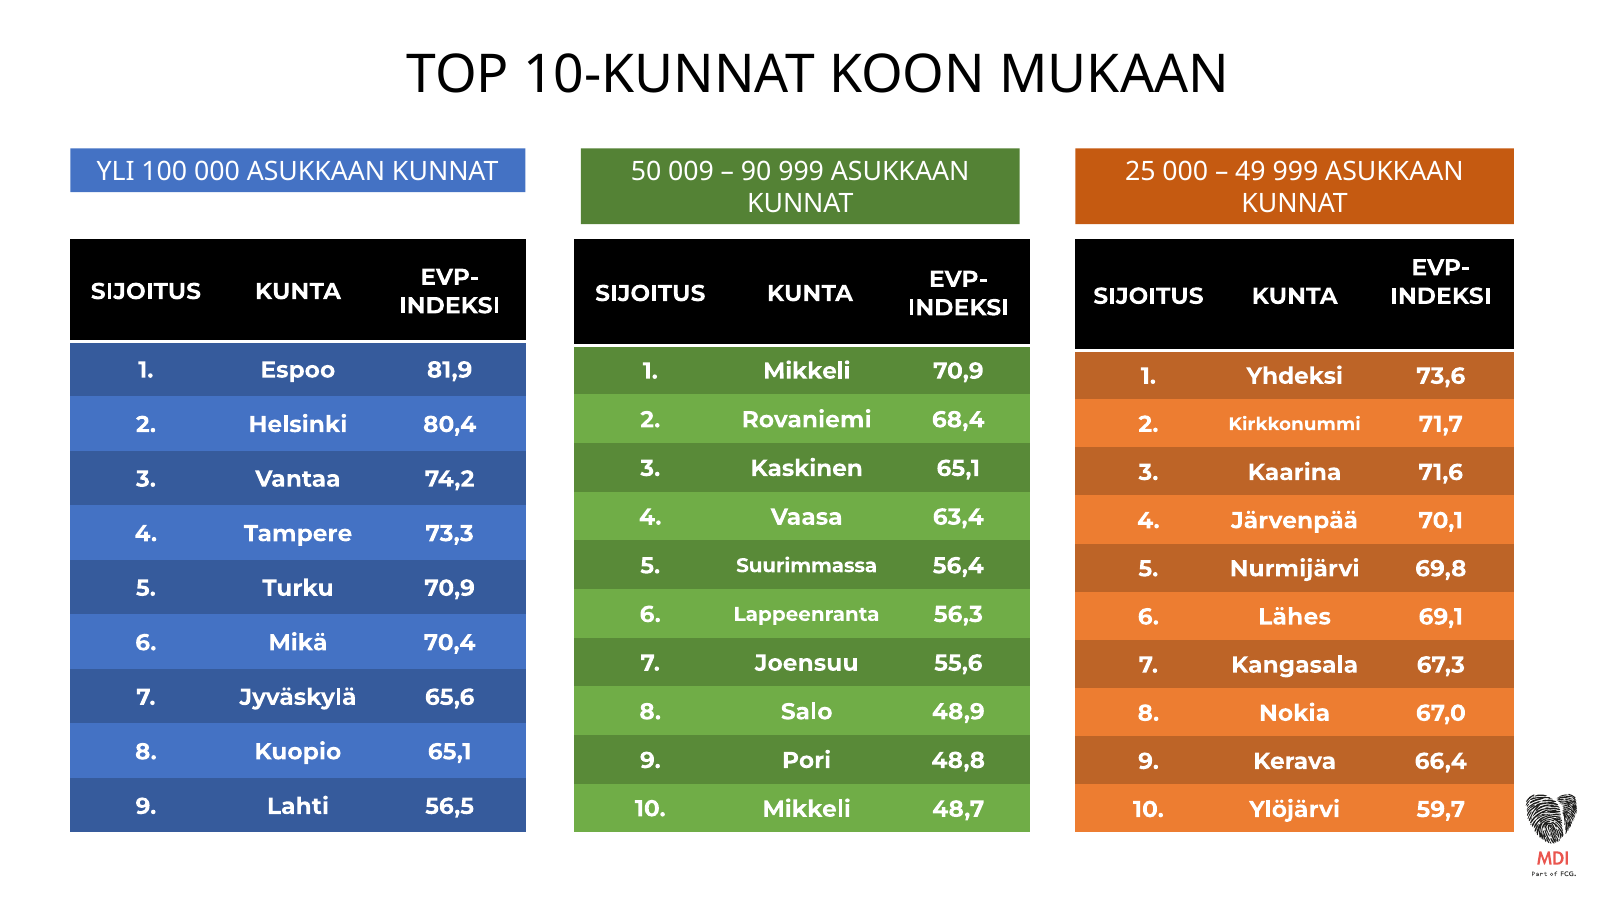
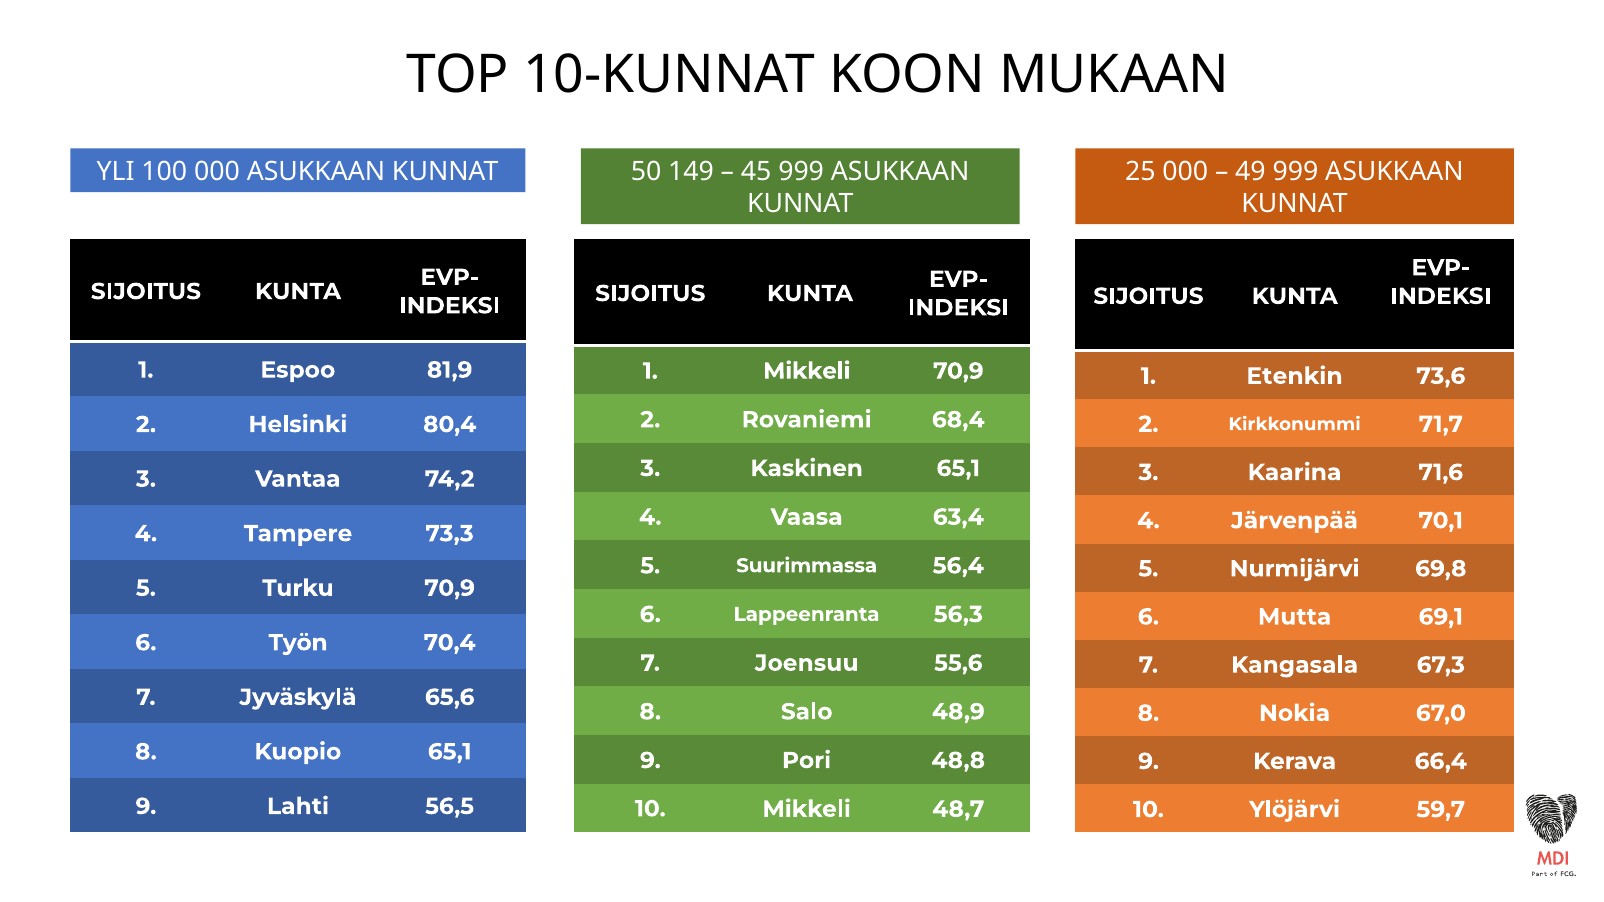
009: 009 -> 149 (691, 172)
90: 90 -> 45 (756, 172)
Yhdeksi: Yhdeksi -> Etenkin (1295, 376)
Lähes: Lähes -> Mutta (1295, 617)
Mikä: Mikä -> Työn (298, 643)
